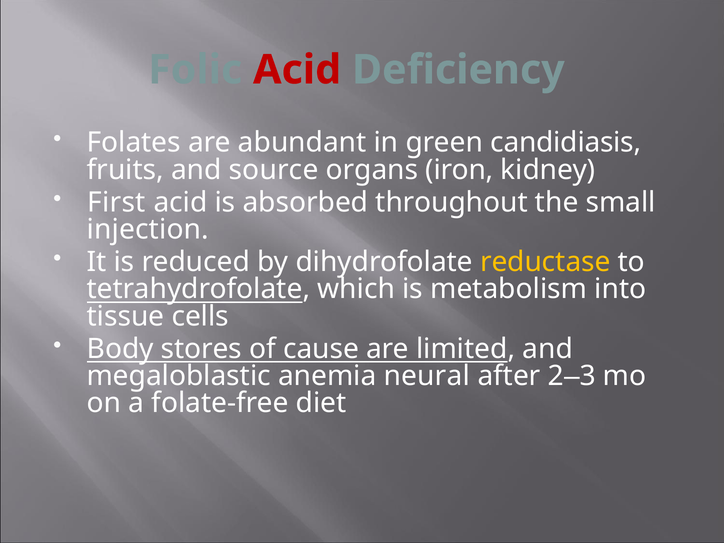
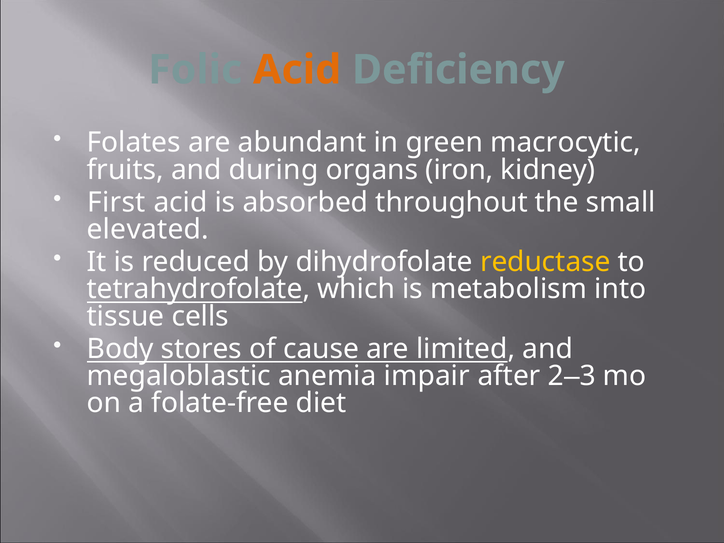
Acid colour: red -> orange (297, 70)
candidiasis: candidiasis -> macrocytic (566, 143)
source: source -> during (274, 170)
injection: injection -> elevated (148, 229)
neural: neural -> impair (427, 376)
